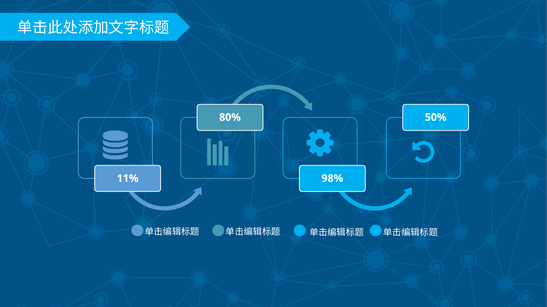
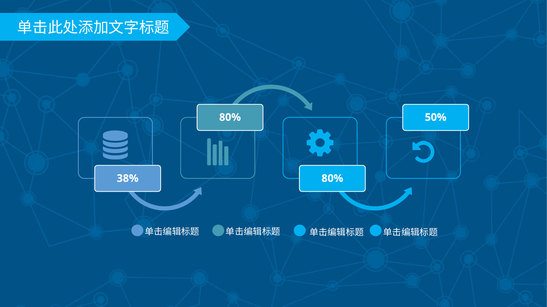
11%: 11% -> 38% (128, 179)
98%: 98% -> 80% (332, 179)
